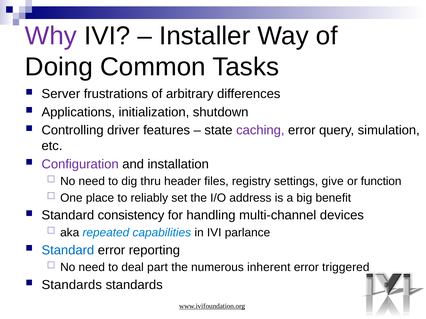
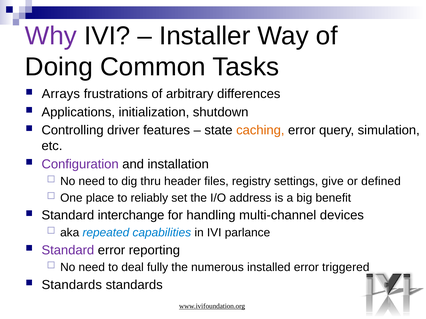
Server: Server -> Arrays (61, 94)
caching colour: purple -> orange (260, 131)
function: function -> defined (381, 182)
consistency: consistency -> interchange (131, 216)
Standard colour: blue -> purple (68, 250)
part: part -> fully (158, 268)
inherent: inherent -> installed (269, 268)
